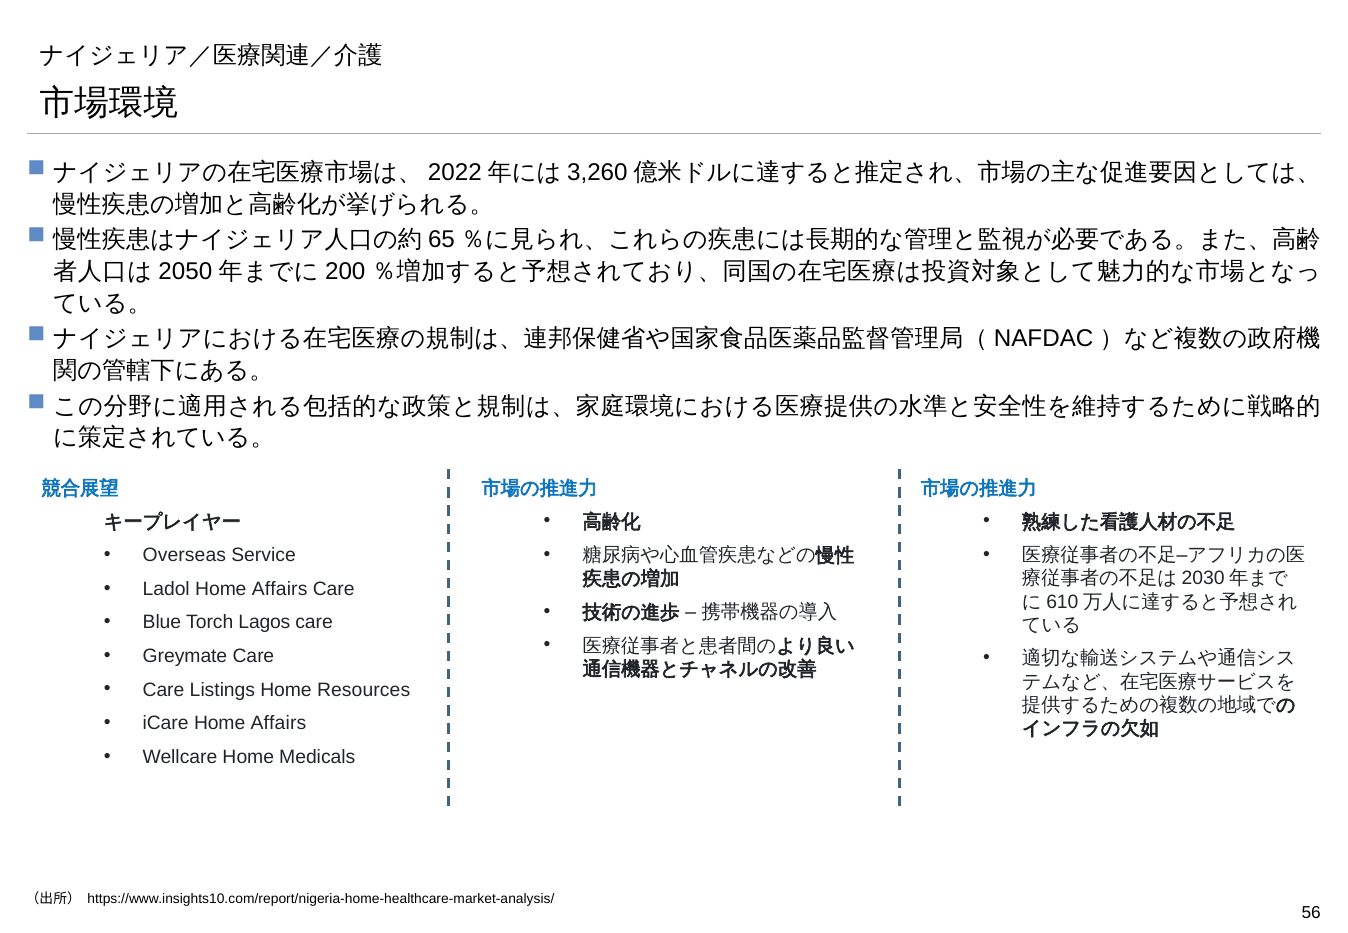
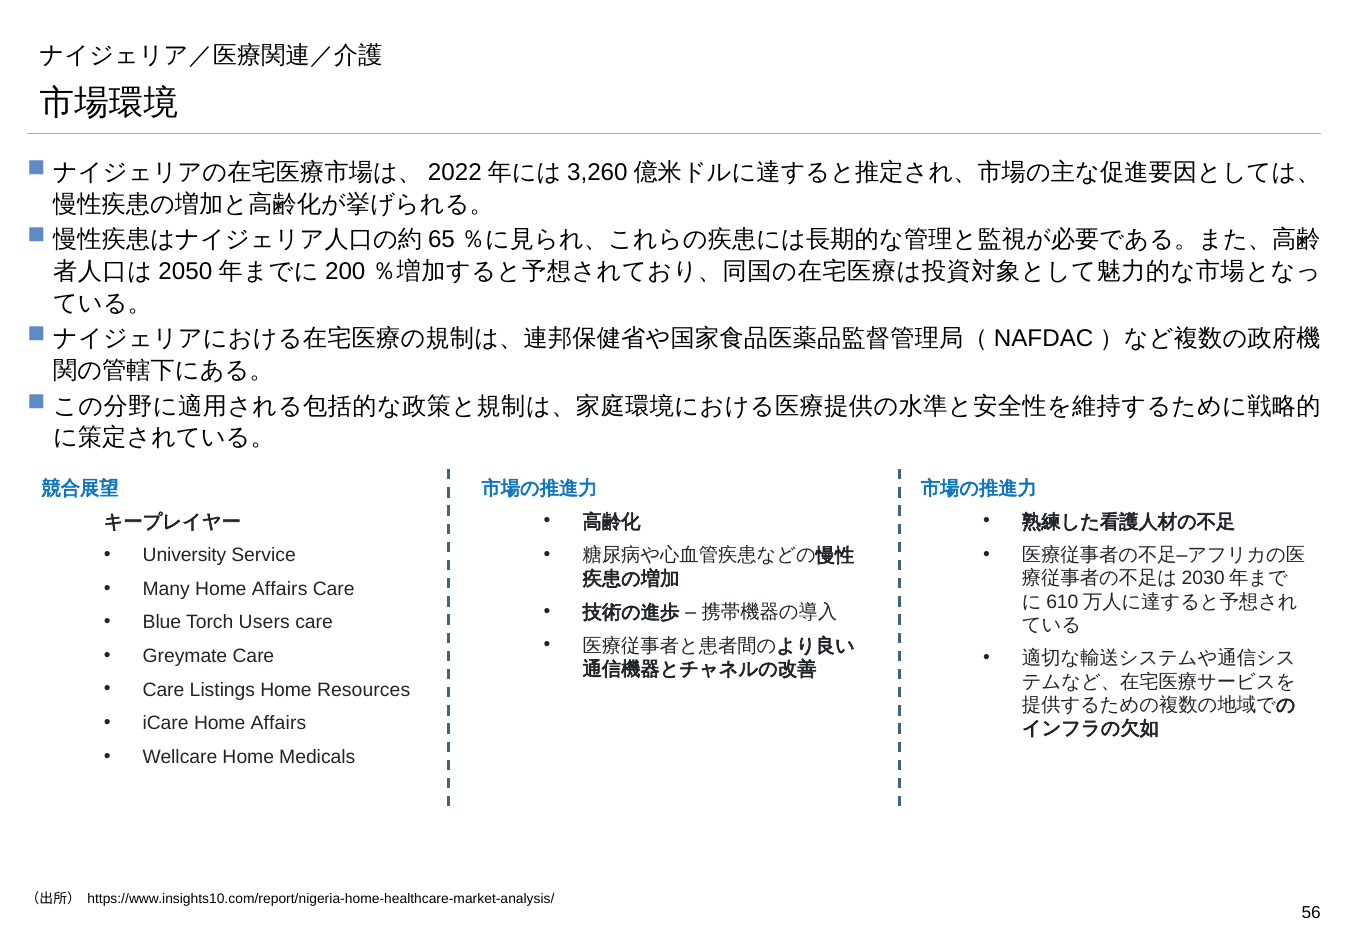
Overseas: Overseas -> University (185, 555)
Ladol: Ladol -> Many (166, 589)
Lagos: Lagos -> Users (264, 623)
